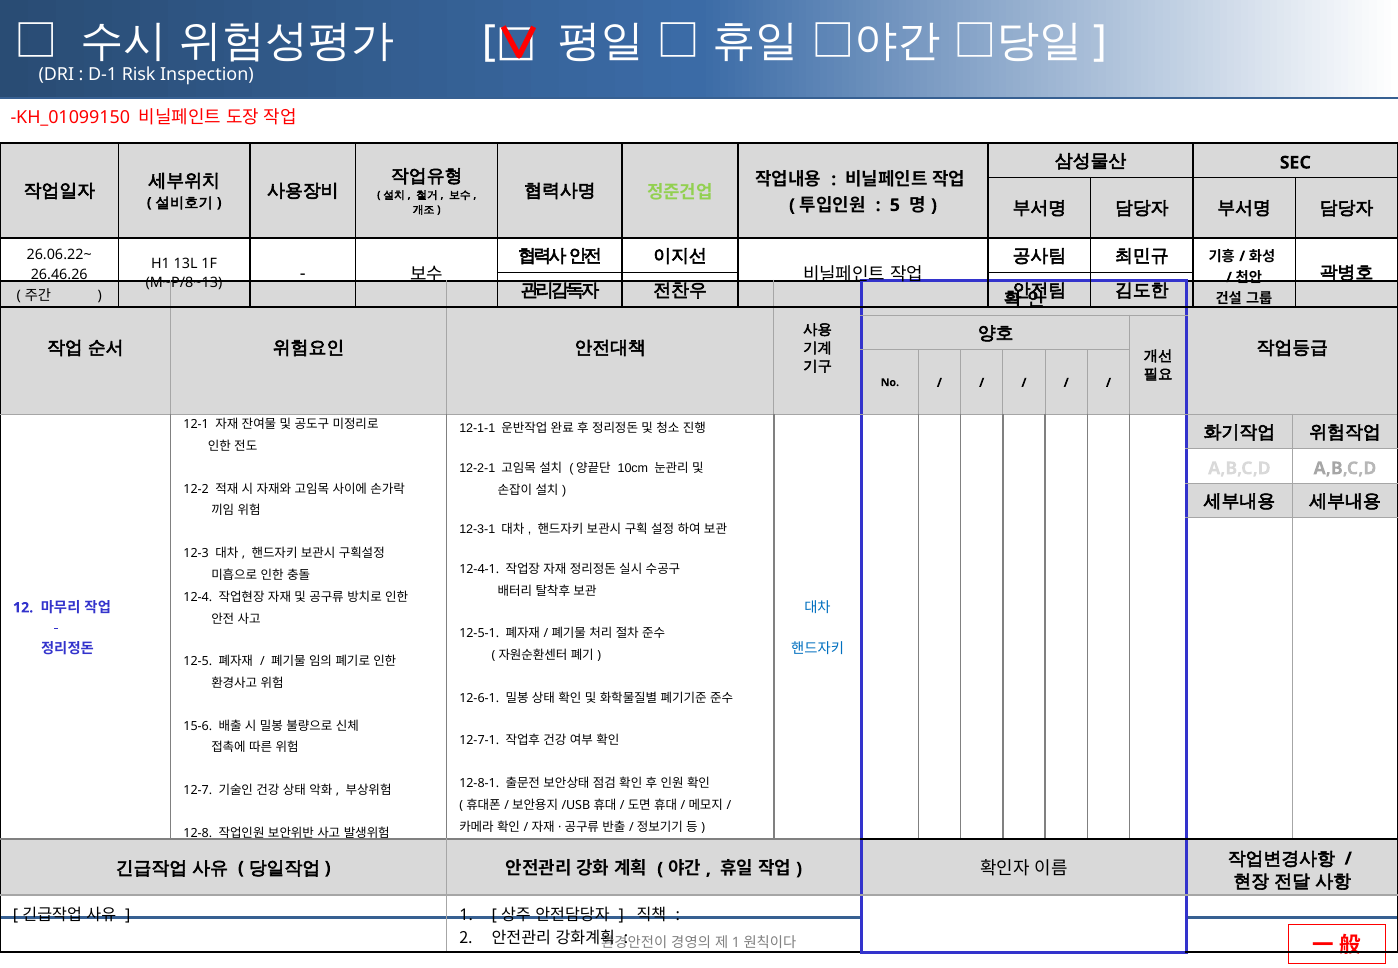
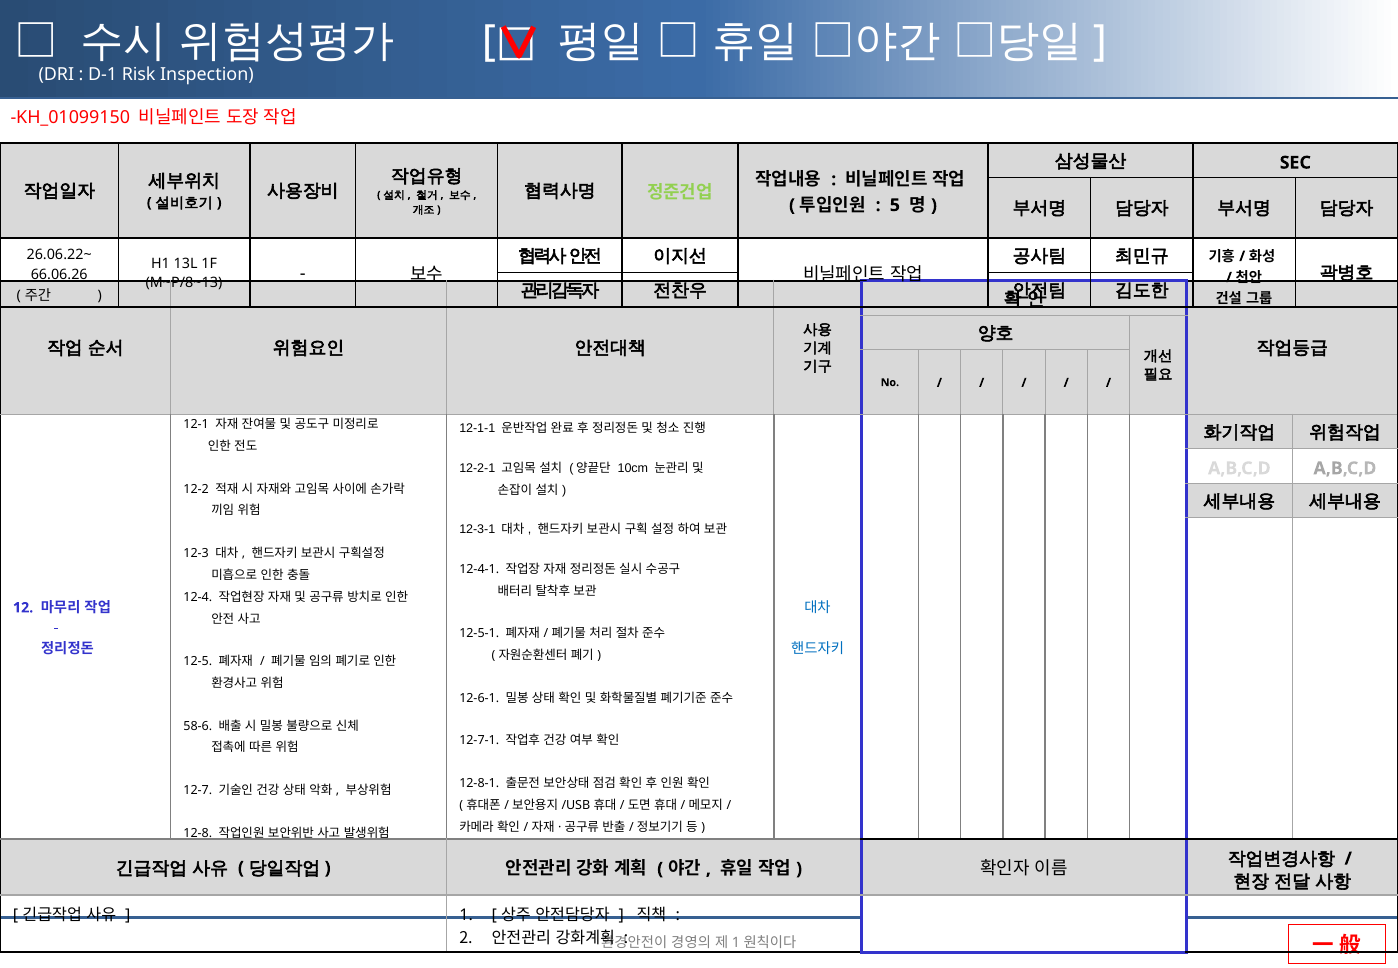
26.46.26: 26.46.26 -> 66.06.26 (59, 275)
15-6: 15-6 -> 58-6 (198, 726)
